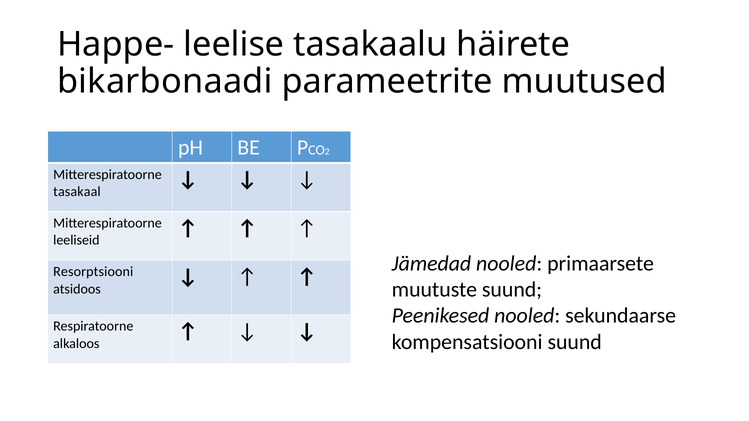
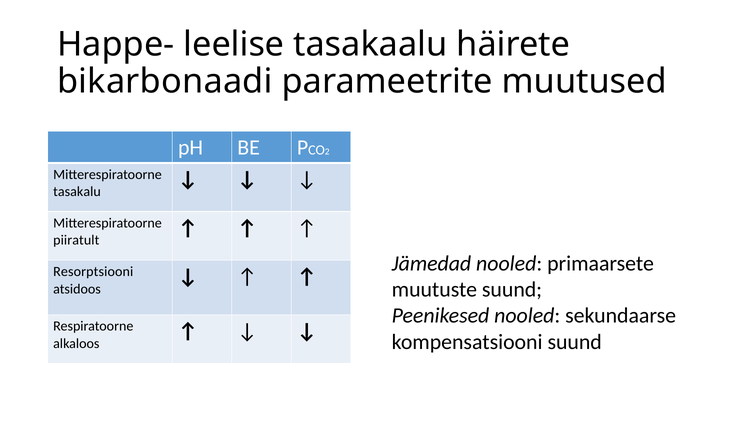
tasakaal: tasakaal -> tasakalu (77, 192)
leeliseid: leeliseid -> piiratult (76, 240)
